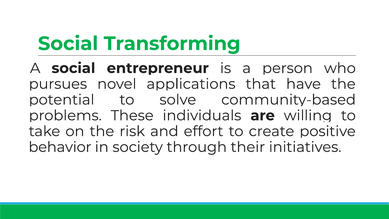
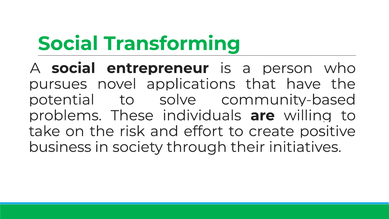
behavior: behavior -> business (60, 147)
